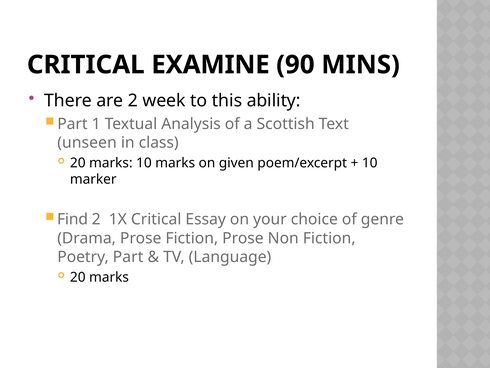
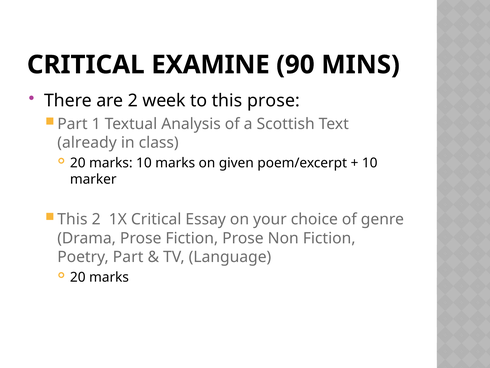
this ability: ability -> prose (274, 101)
unseen: unseen -> already (87, 143)
Find: Find -> This (72, 219)
